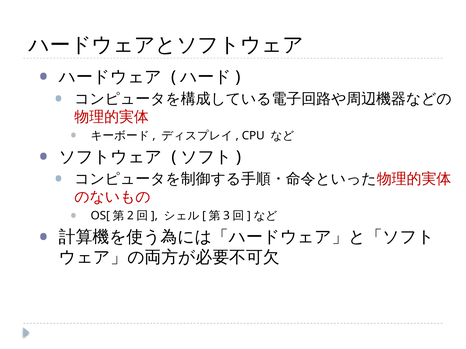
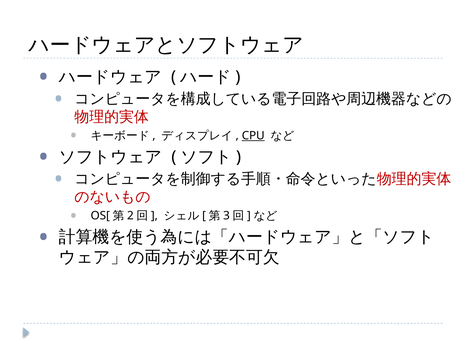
CPU underline: none -> present (253, 136)
